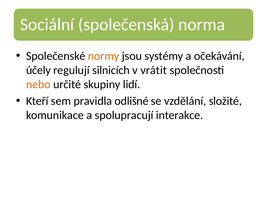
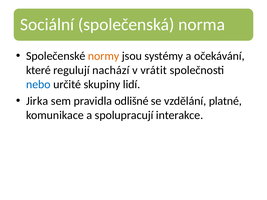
účely: účely -> které (38, 70)
silnicích: silnicích -> nachází (111, 70)
nebo colour: orange -> blue (38, 84)
Kteří: Kteří -> Jirka (37, 101)
složité: složité -> platné (225, 101)
